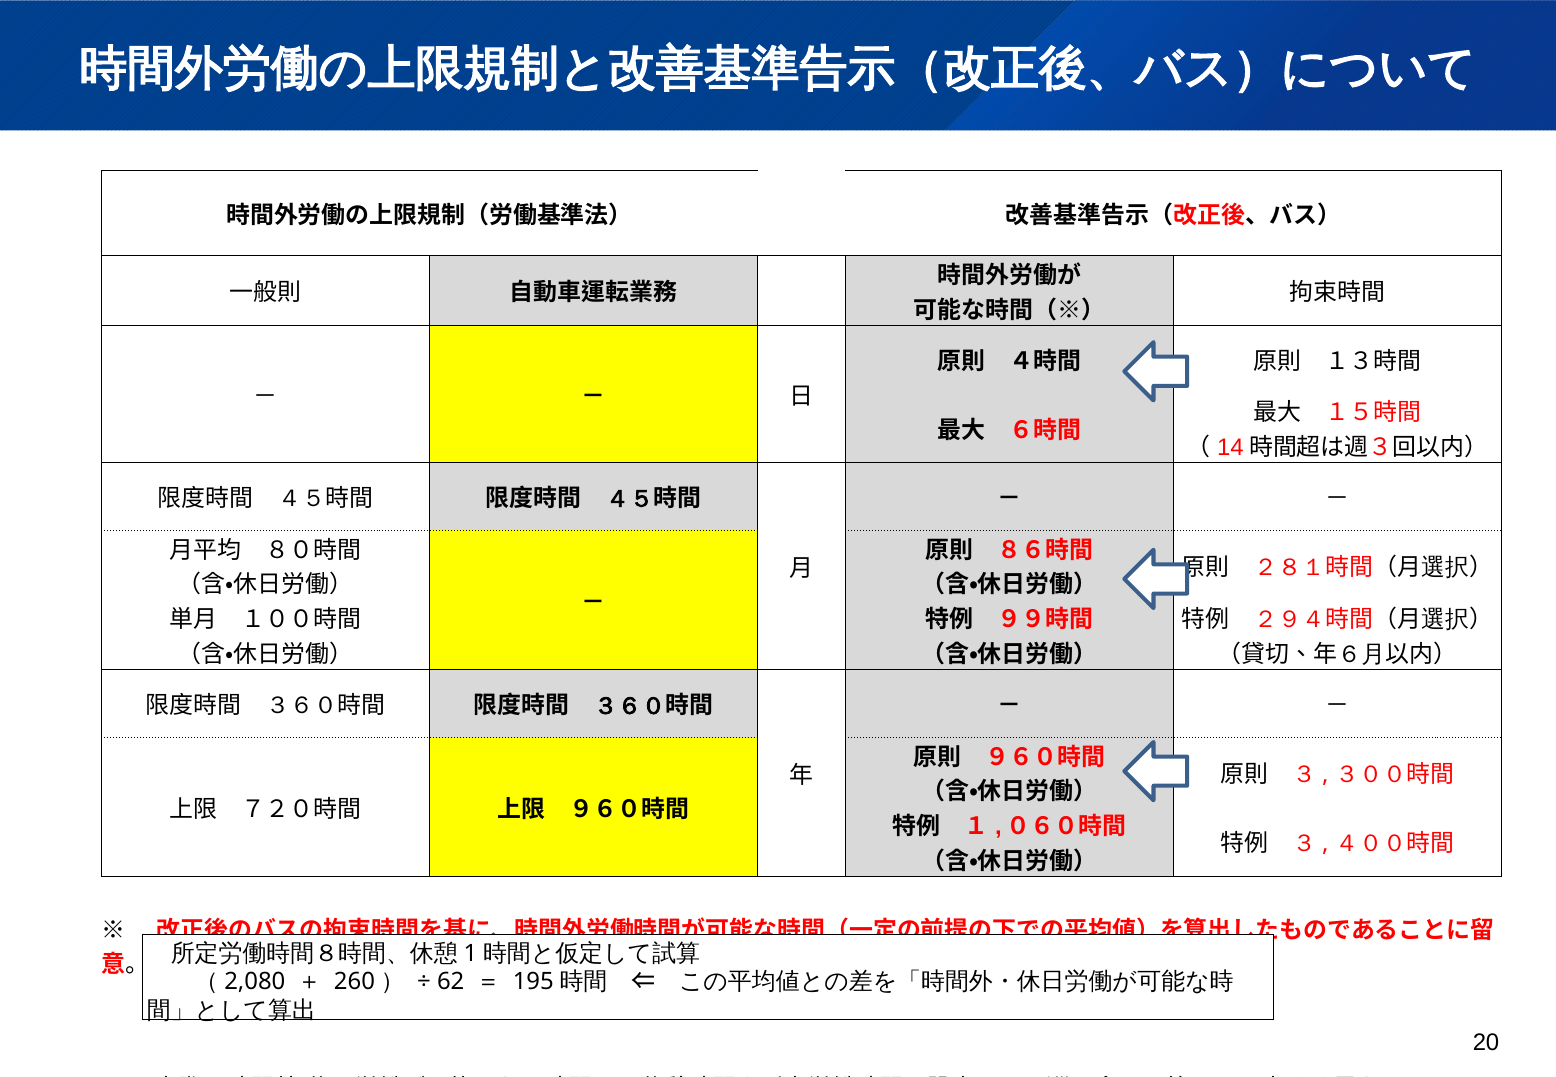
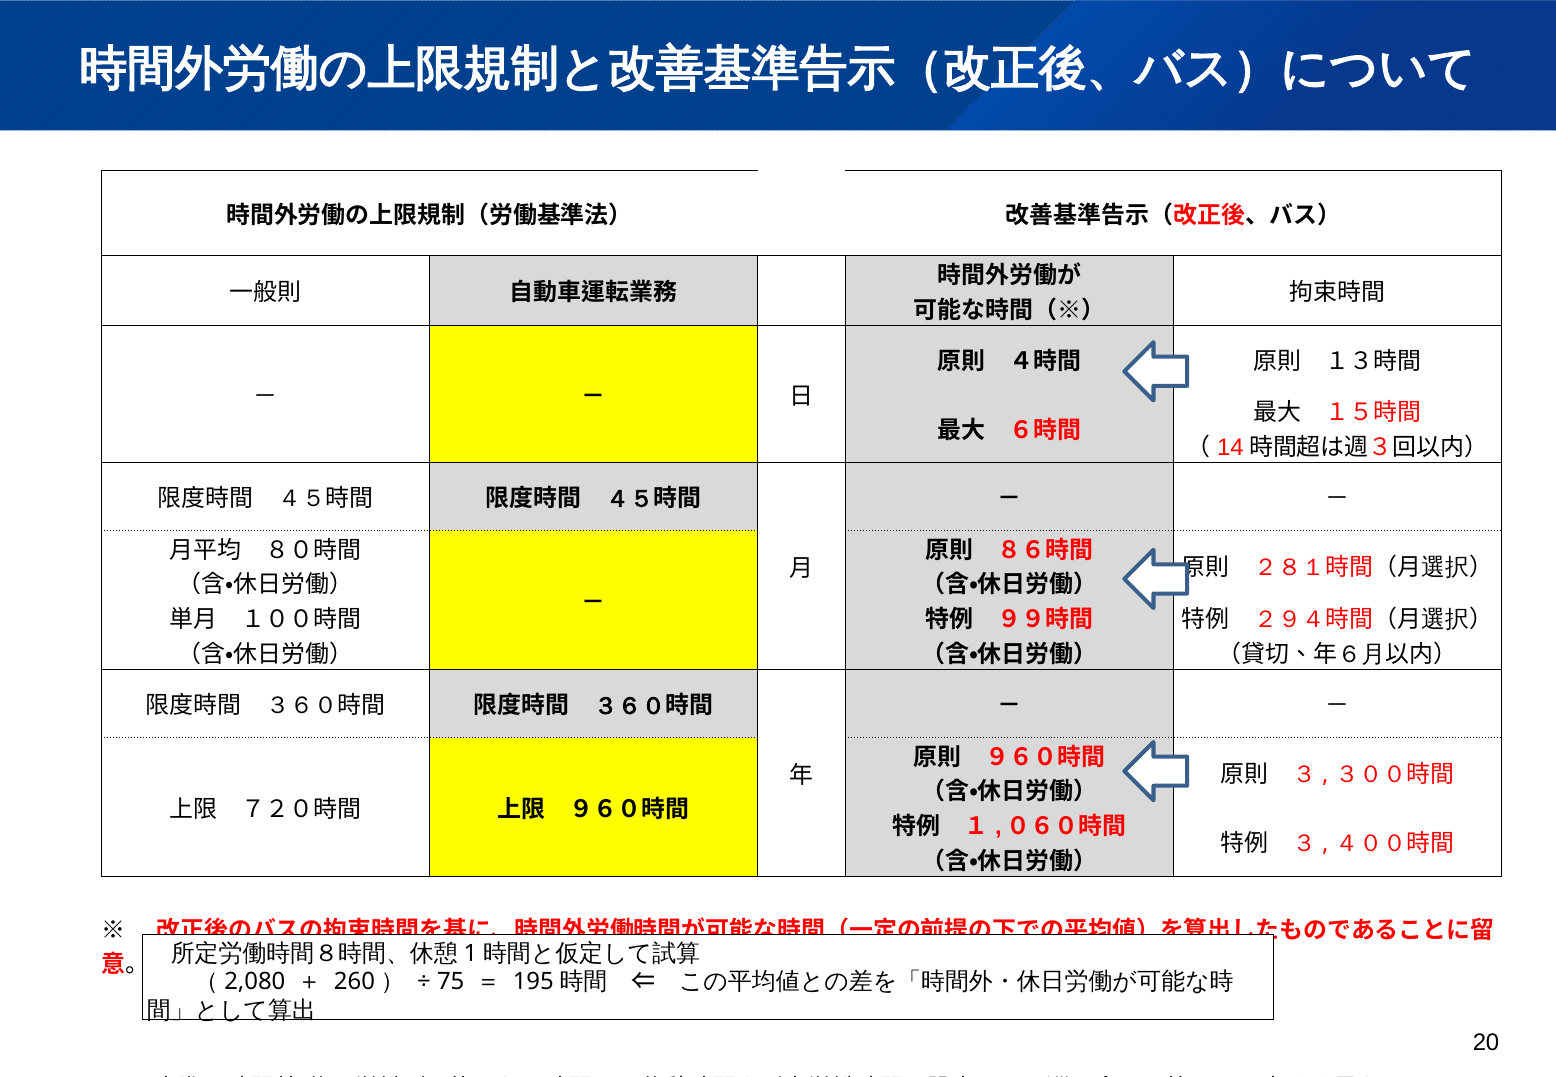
62: 62 -> 75 (451, 982)
